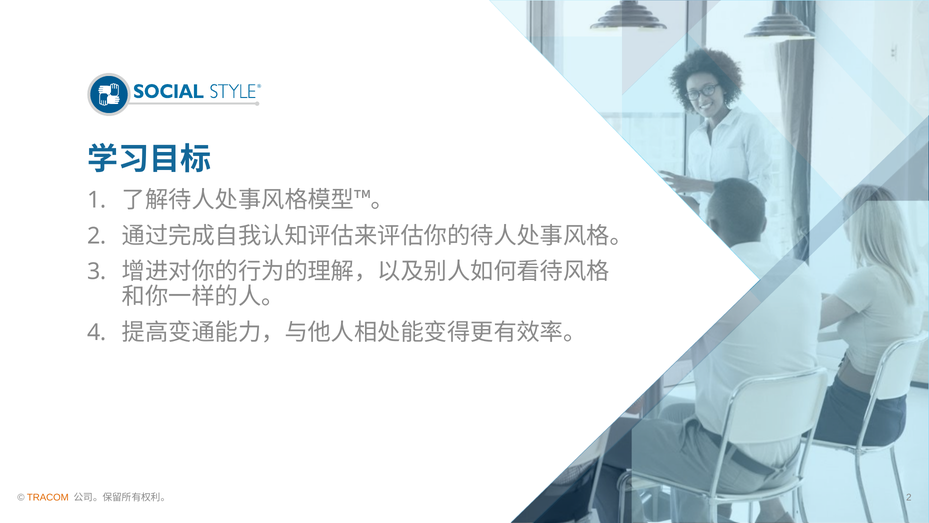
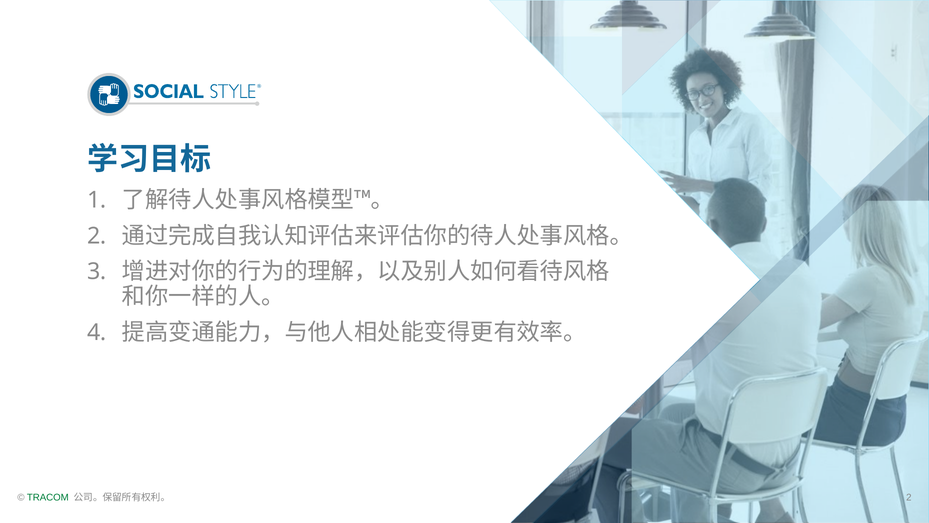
TRACOM colour: orange -> green (48, 497)
